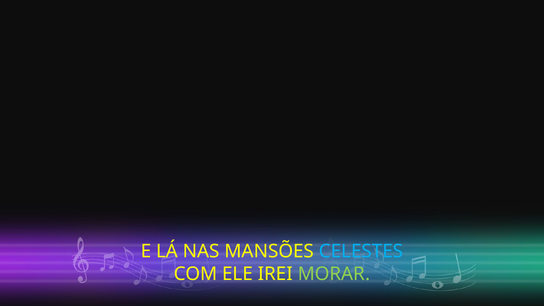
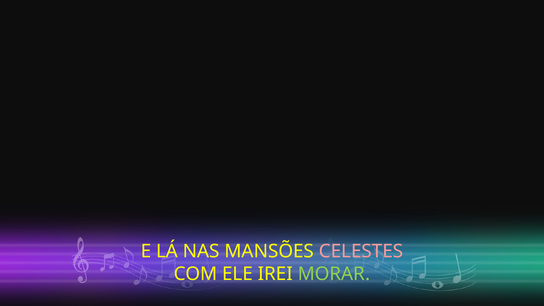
CELESTES colour: light blue -> pink (361, 251)
